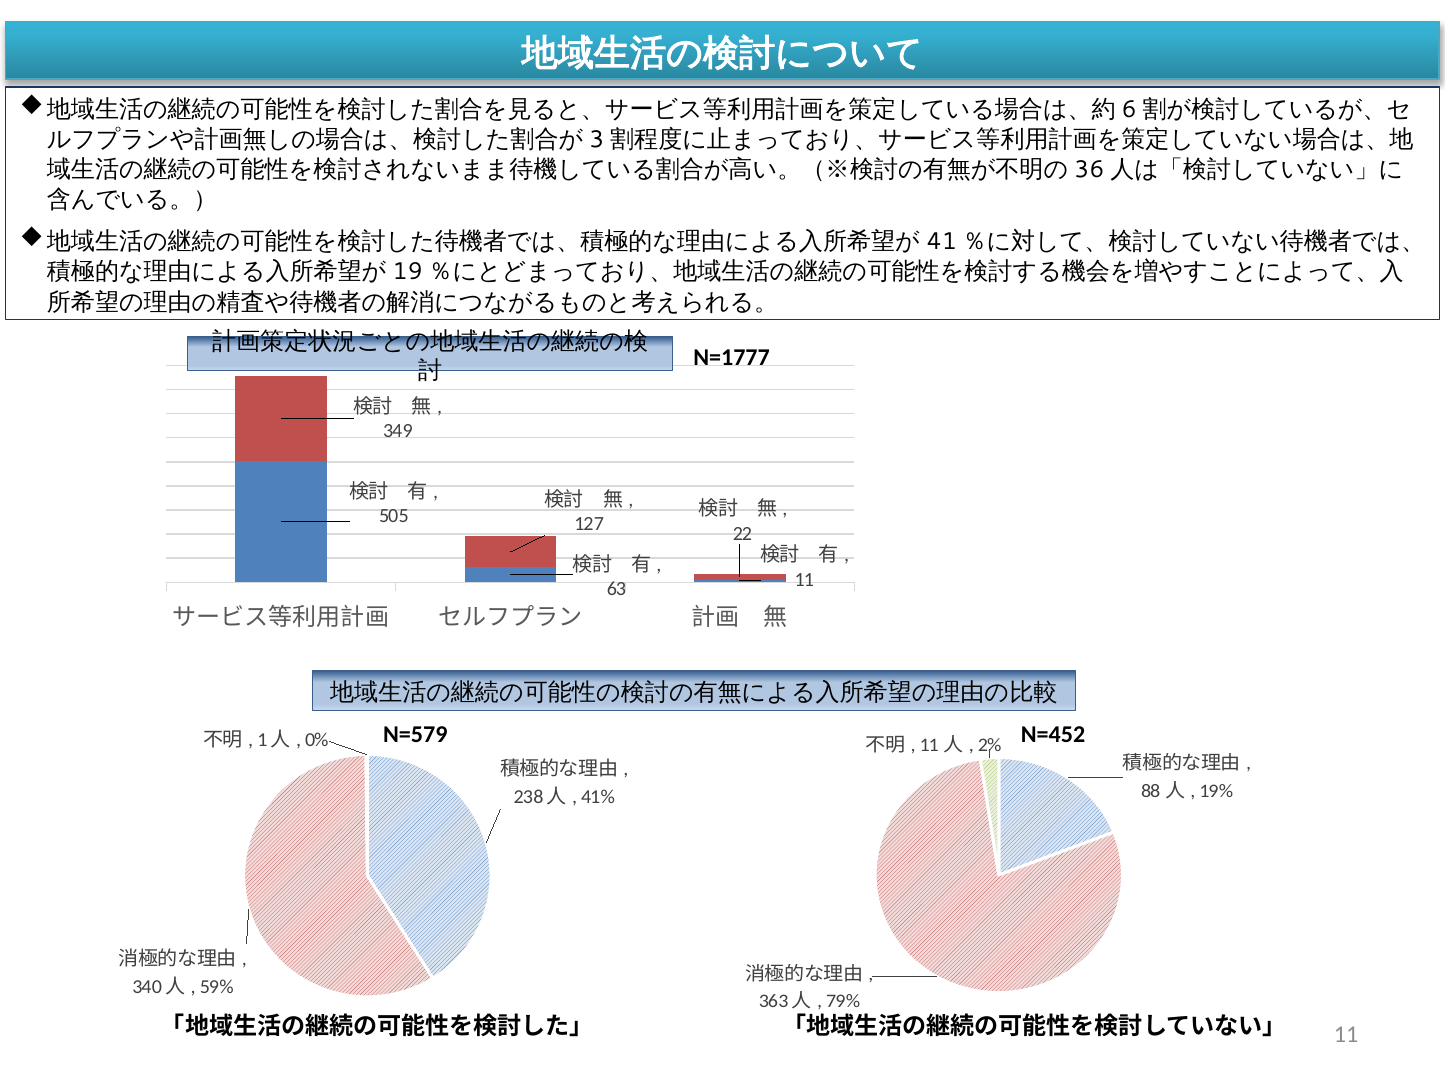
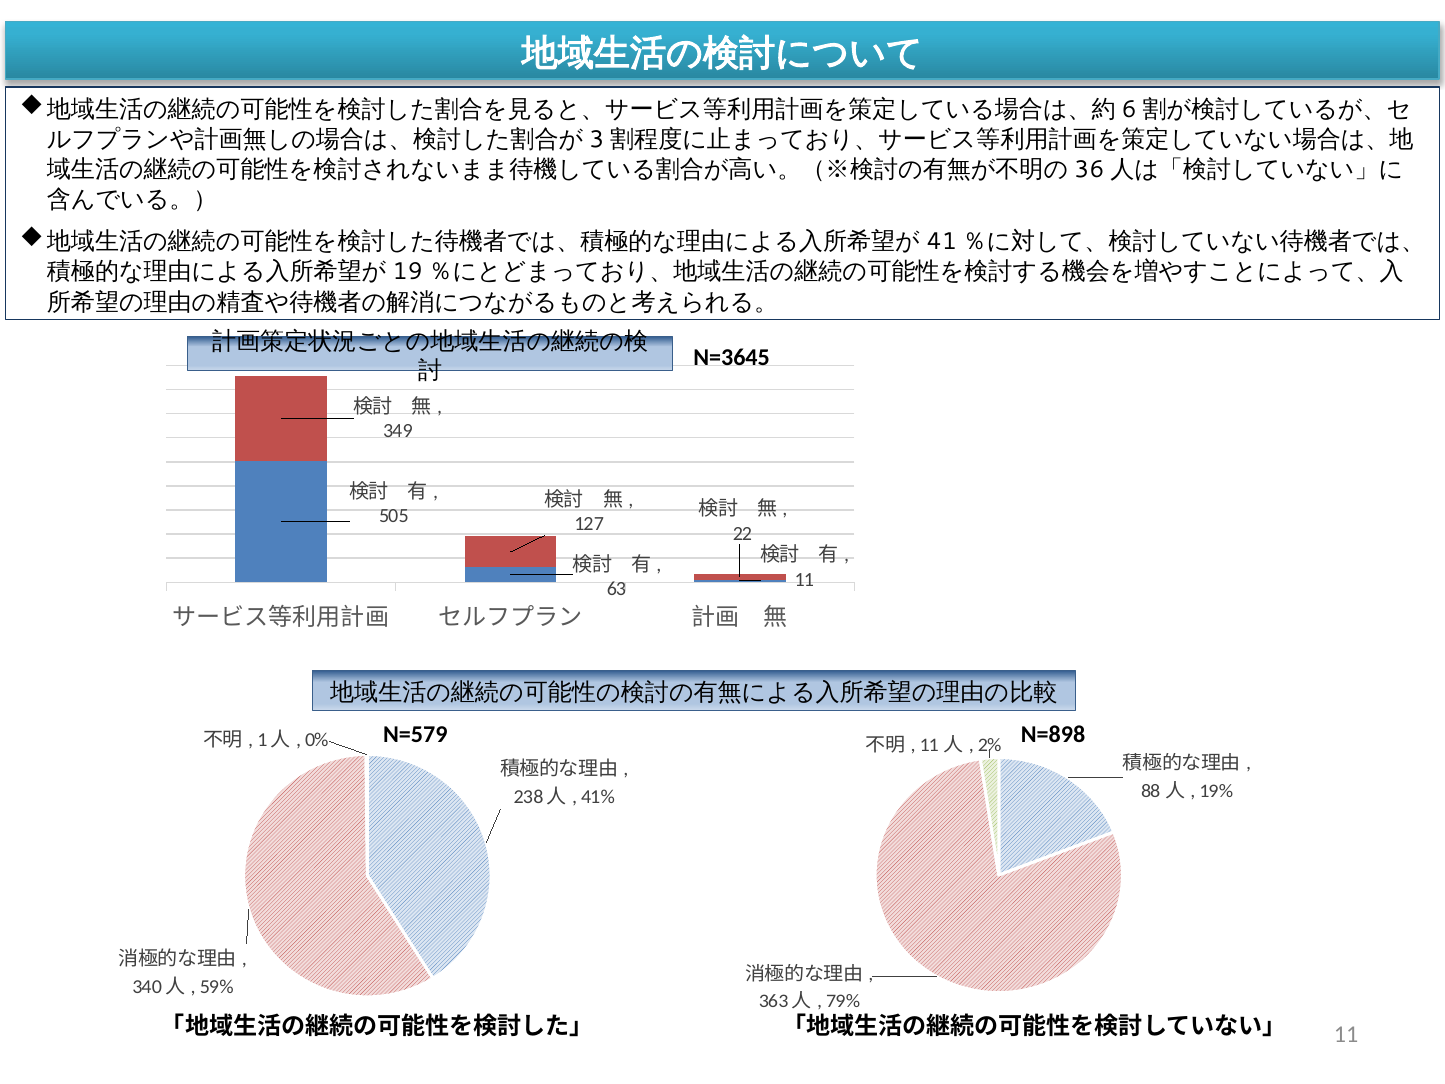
N=1777: N=1777 -> N=3645 (732, 358)
N=452: N=452 -> N=898 (1053, 734)
